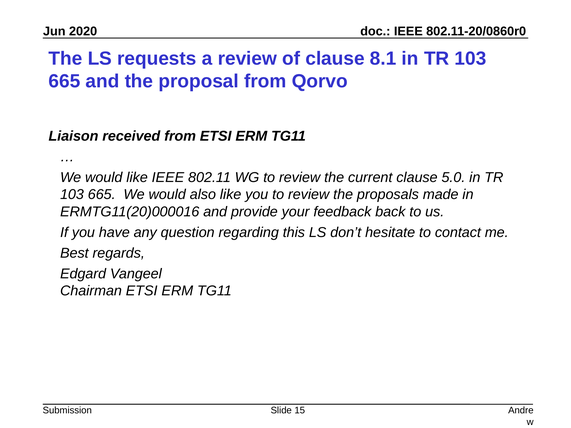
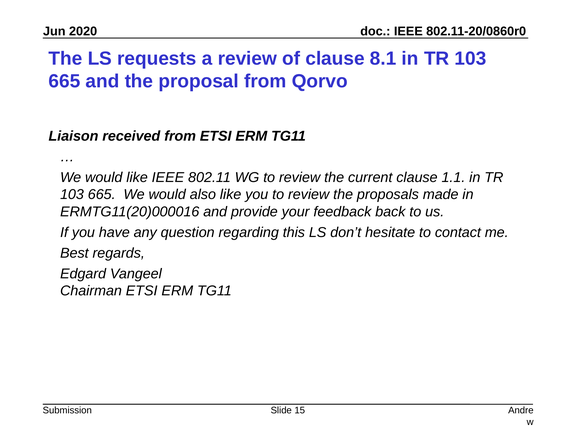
5.0: 5.0 -> 1.1 (453, 178)
